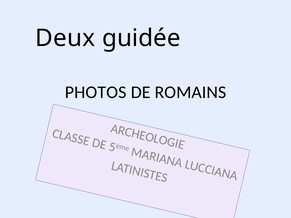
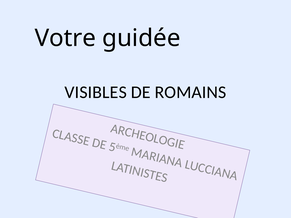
Deux: Deux -> Votre (65, 38)
PHOTOS: PHOTOS -> VISIBLES (96, 92)
